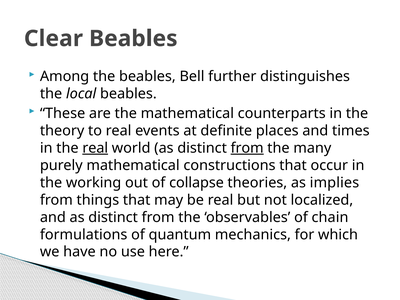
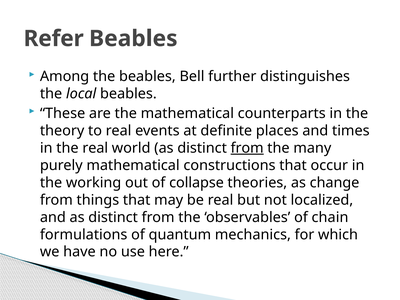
Clear: Clear -> Refer (54, 39)
real underline: present -> none (95, 148)
implies: implies -> change (335, 183)
